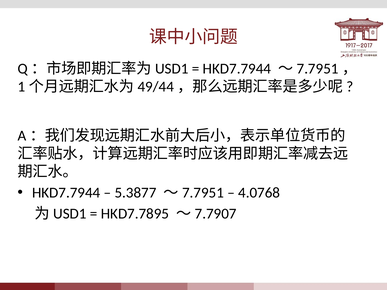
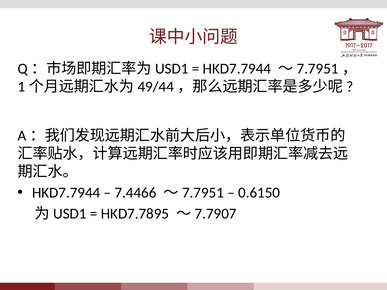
5.3877: 5.3877 -> 7.4466 (136, 193)
4.0768: 4.0768 -> 0.6150 (259, 193)
